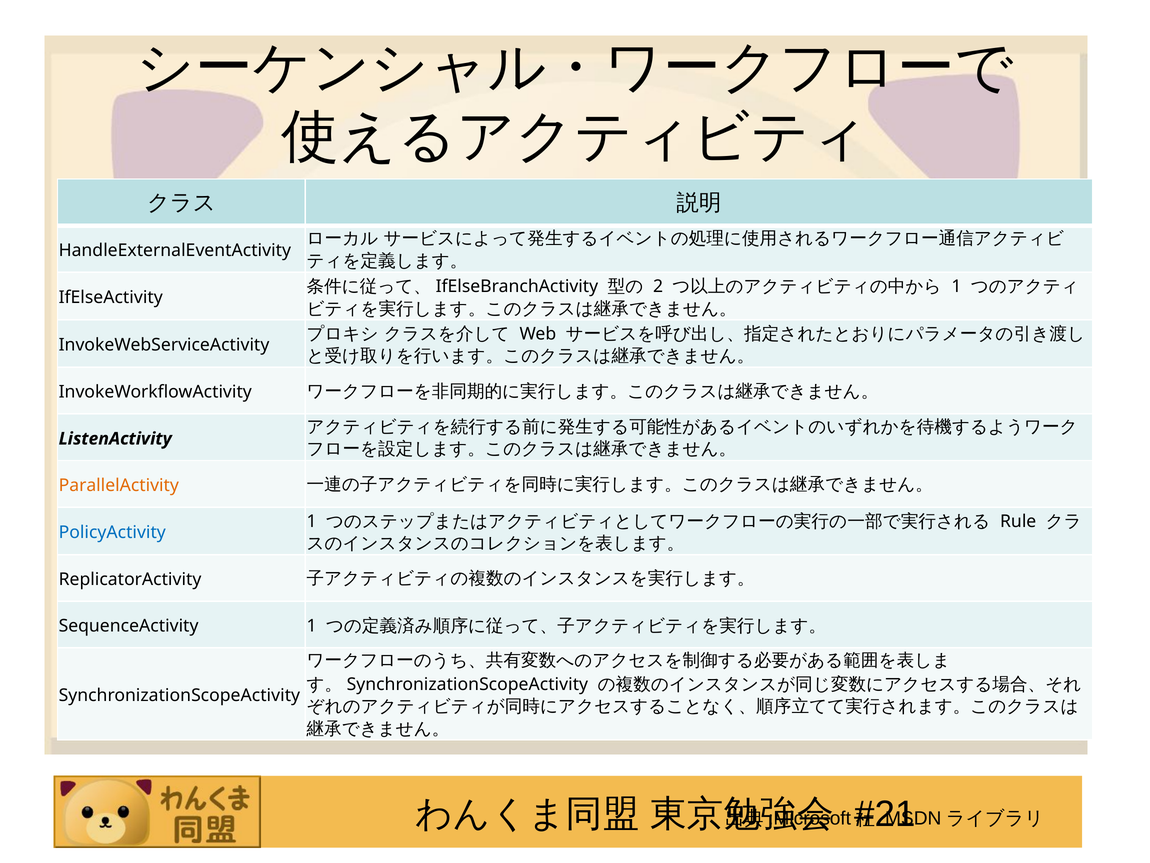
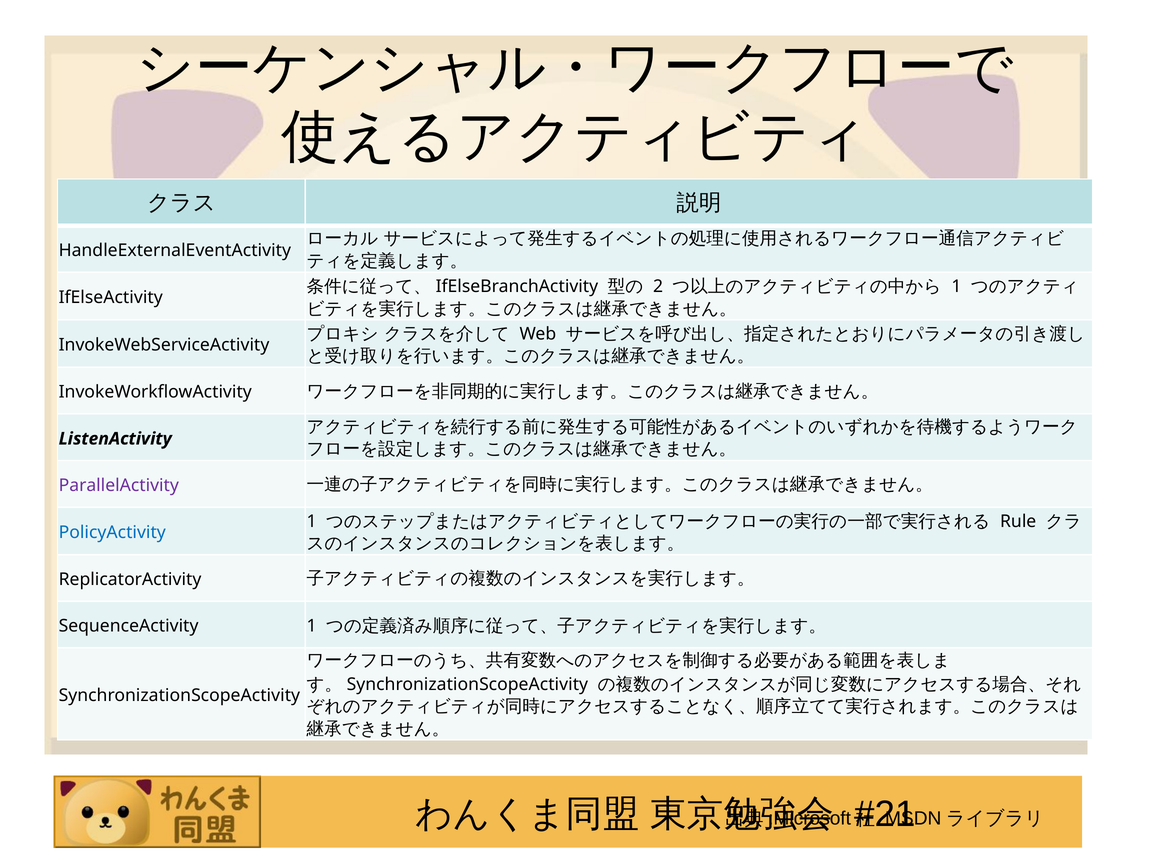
ParallelActivity colour: orange -> purple (119, 485)
